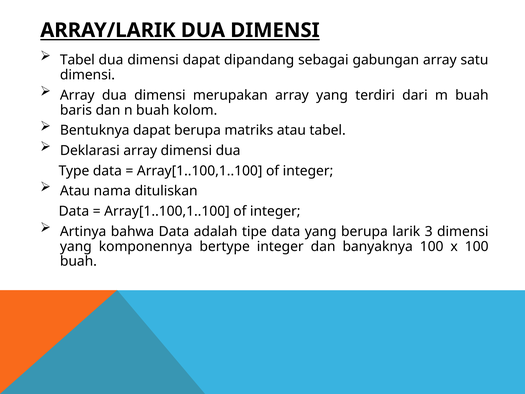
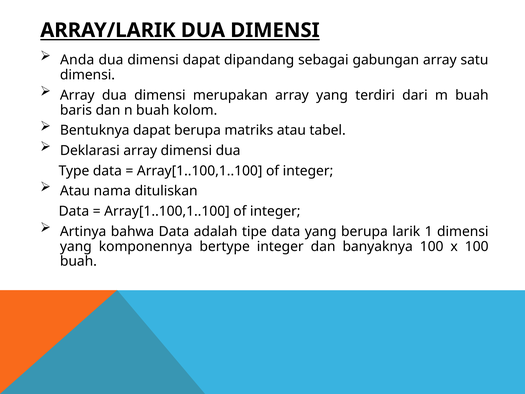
Tabel: Tabel -> Anda (77, 60)
3: 3 -> 1 (429, 231)
